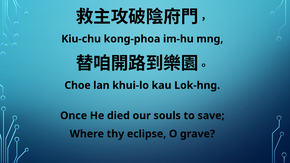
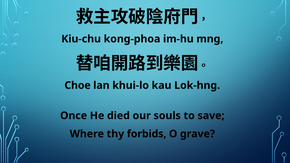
eclipse: eclipse -> forbids (147, 134)
